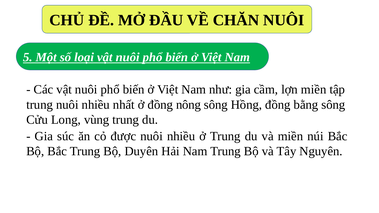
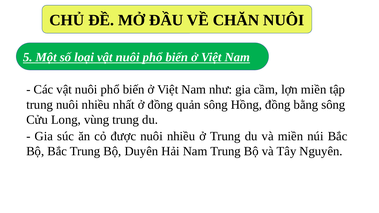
nông: nông -> quản (188, 105)
